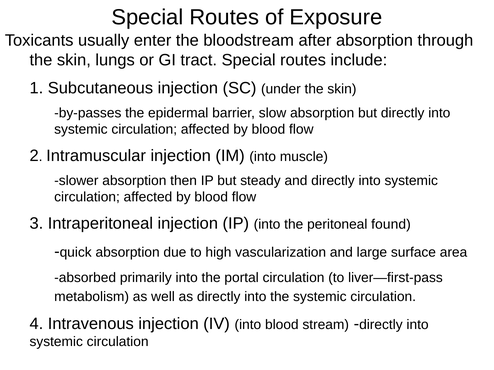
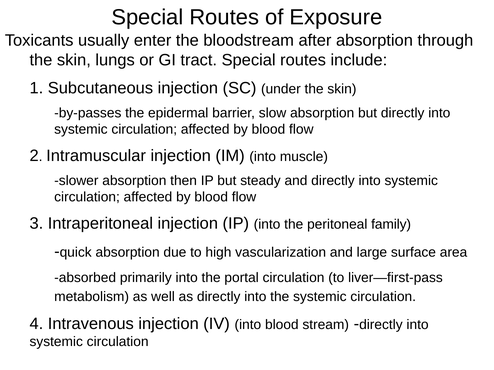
found: found -> family (391, 225)
